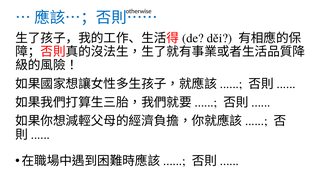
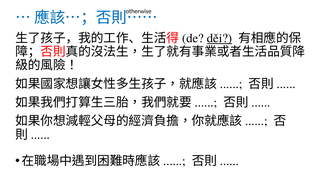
děi underline: none -> present (219, 38)
